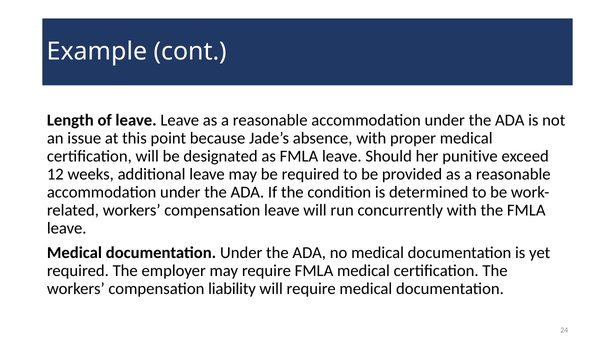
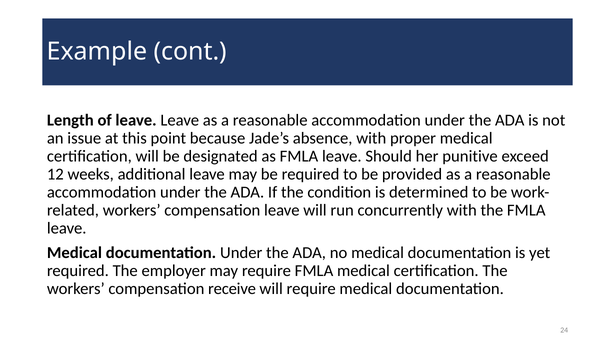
liability: liability -> receive (232, 289)
